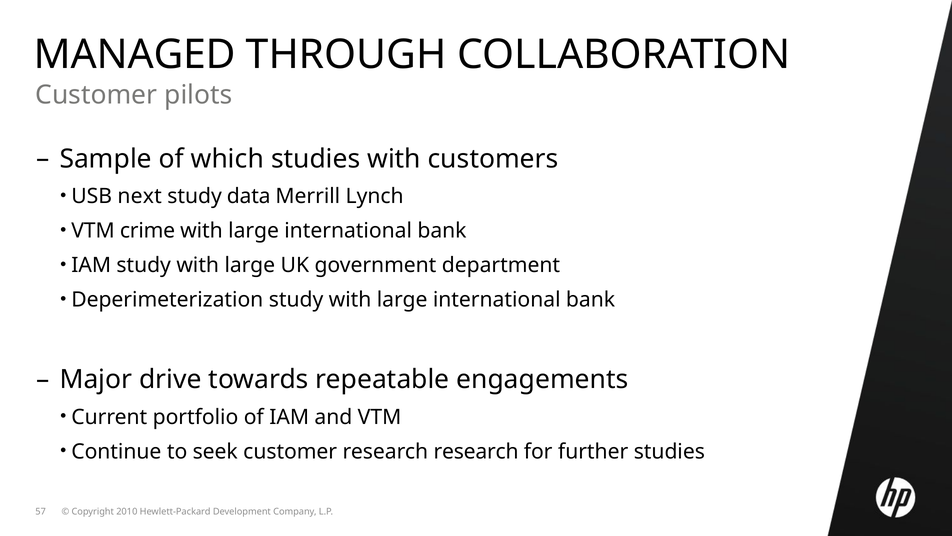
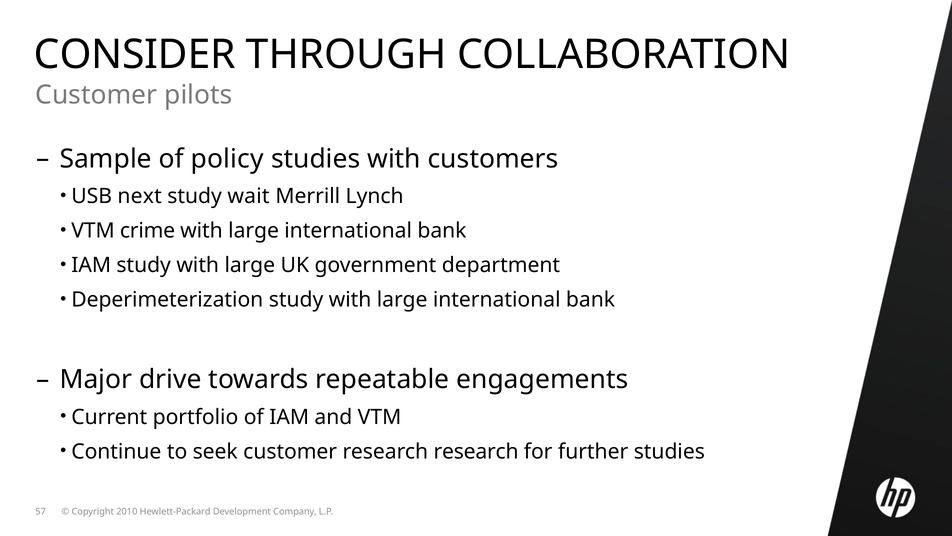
MANAGED: MANAGED -> CONSIDER (135, 54)
which: which -> policy (227, 159)
data: data -> wait (248, 196)
